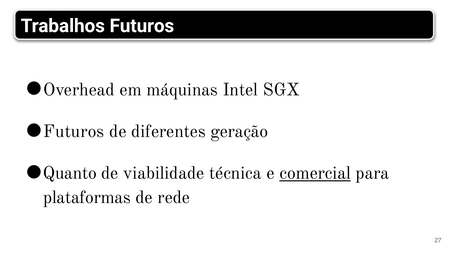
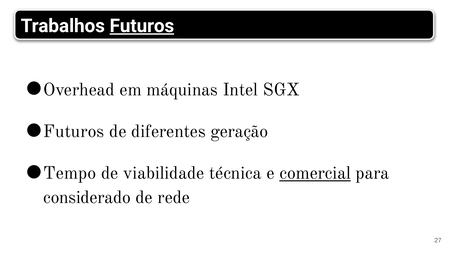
Futuros underline: none -> present (142, 26)
Quanto: Quanto -> Tempo (70, 173)
plataformas: plataformas -> considerado (87, 198)
